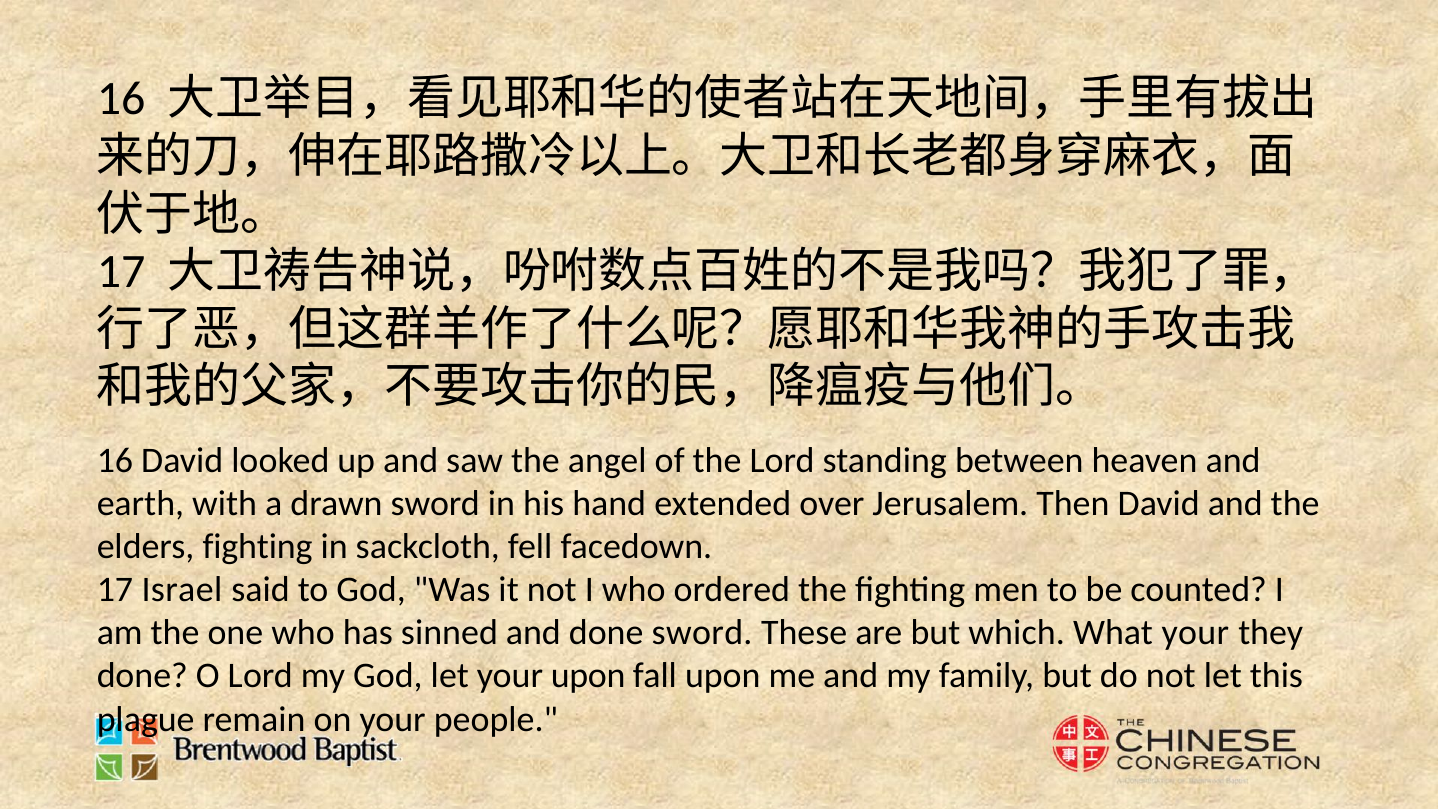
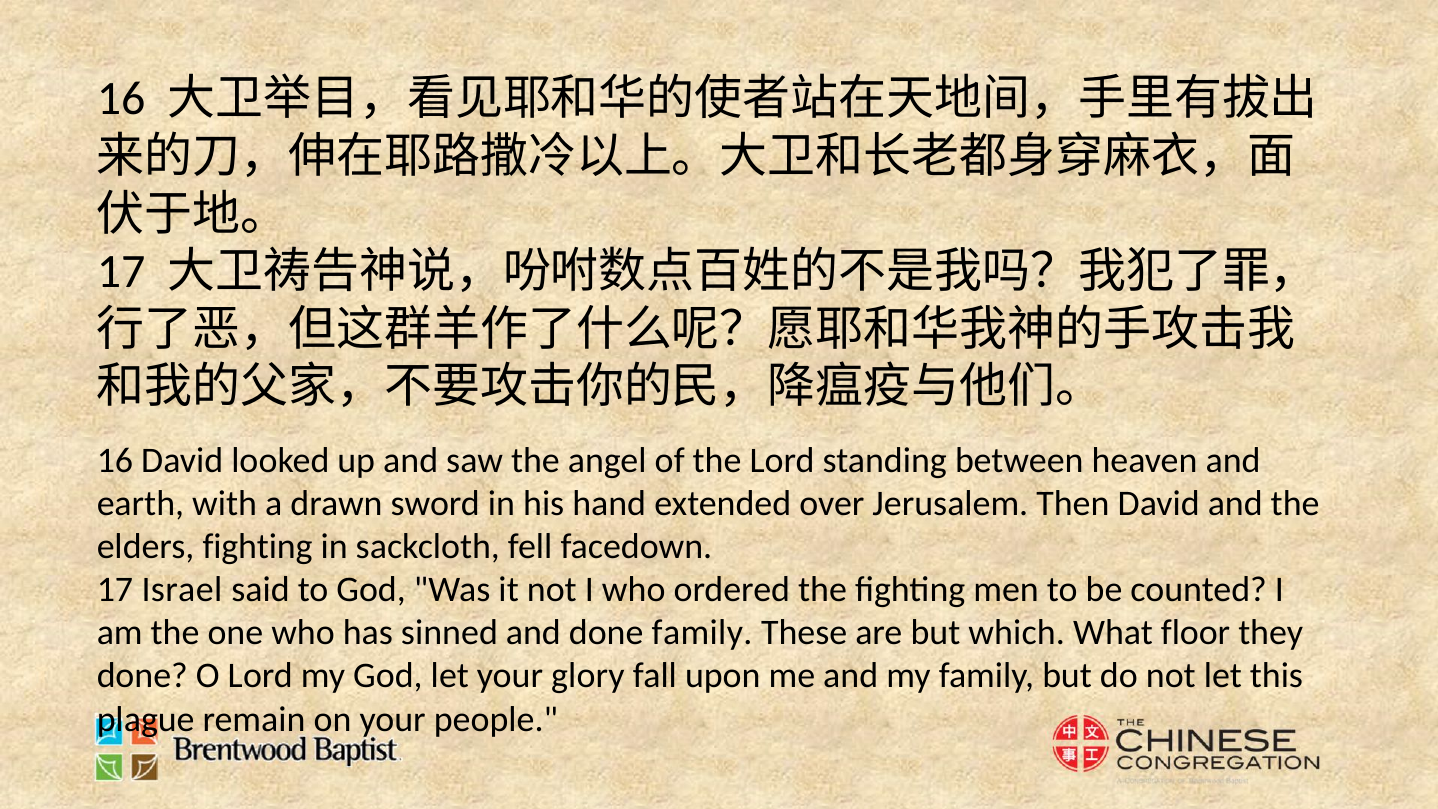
done sword: sword -> family (702, 633)
What your: your -> floor (1196, 633)
your upon: upon -> glory (588, 676)
